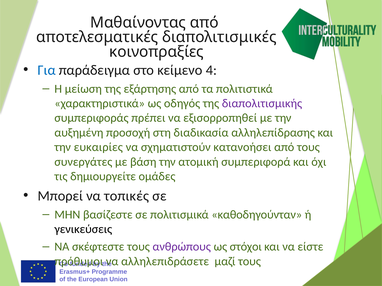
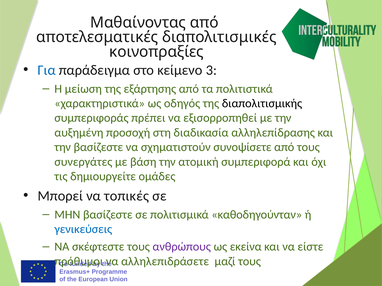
4: 4 -> 3 (211, 70)
διαπολιτισμικής colour: purple -> black (262, 104)
την ευκαιρίες: ευκαιρίες -> βασίζεστε (98, 147)
κατανοήσει: κατανοήσει -> συνοψίσετε (242, 147)
γενικεύσεις colour: black -> blue (83, 230)
στόχοι: στόχοι -> εκείνα (246, 247)
